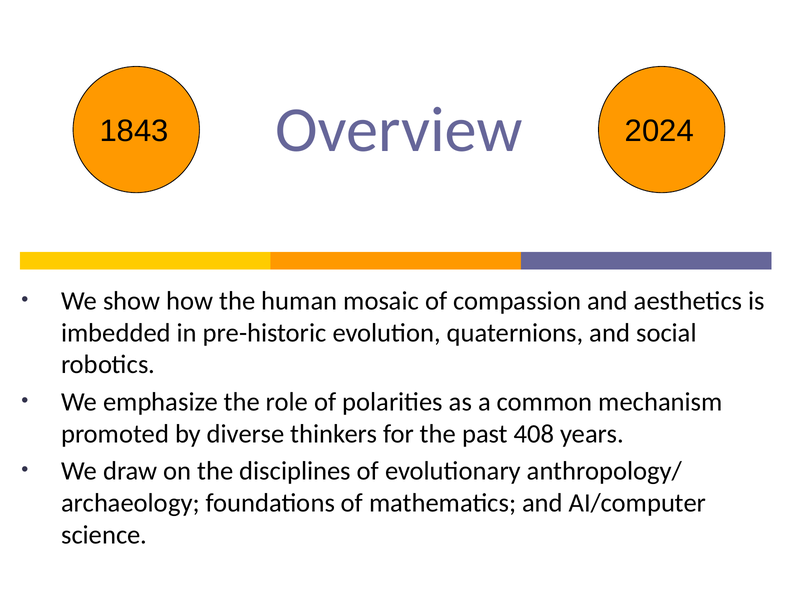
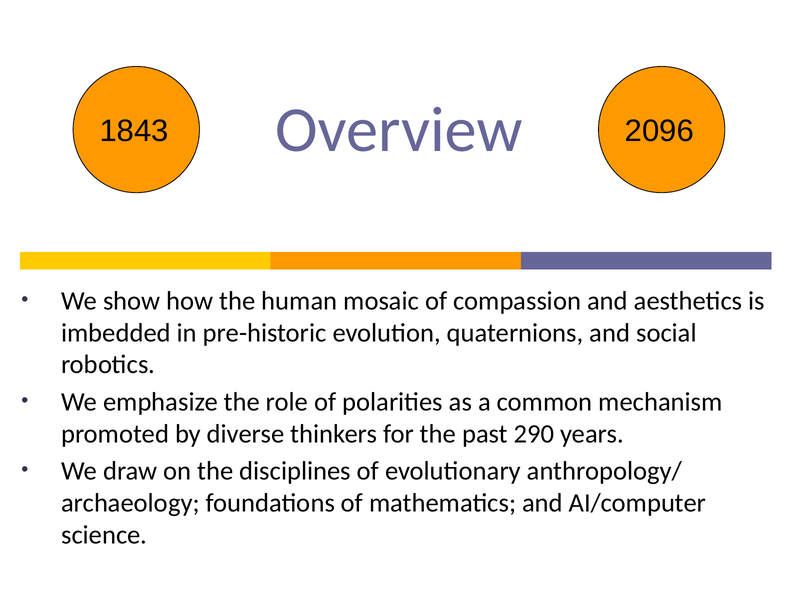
2024: 2024 -> 2096 (659, 131)
408: 408 -> 290 (534, 434)
